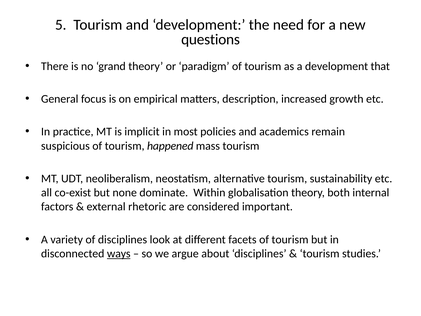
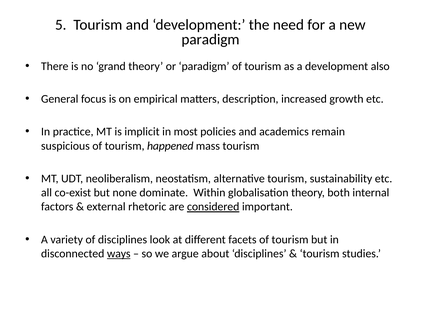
questions: questions -> paradigm (210, 39)
that: that -> also (380, 66)
considered underline: none -> present (213, 207)
